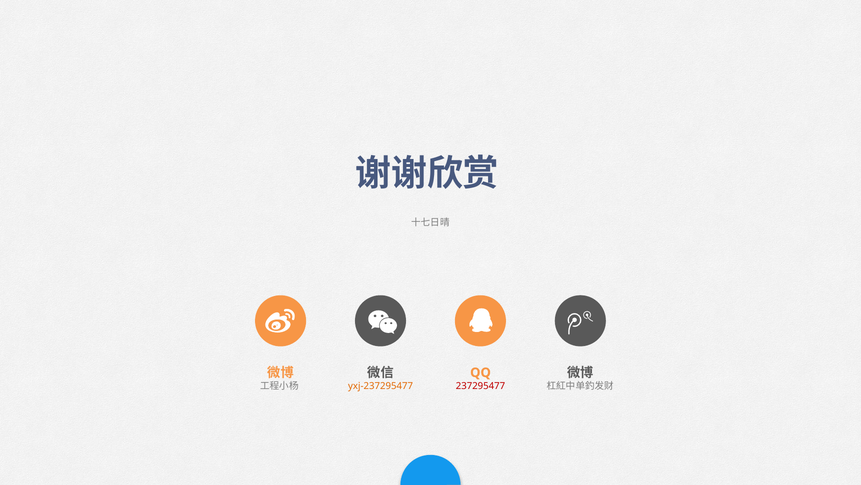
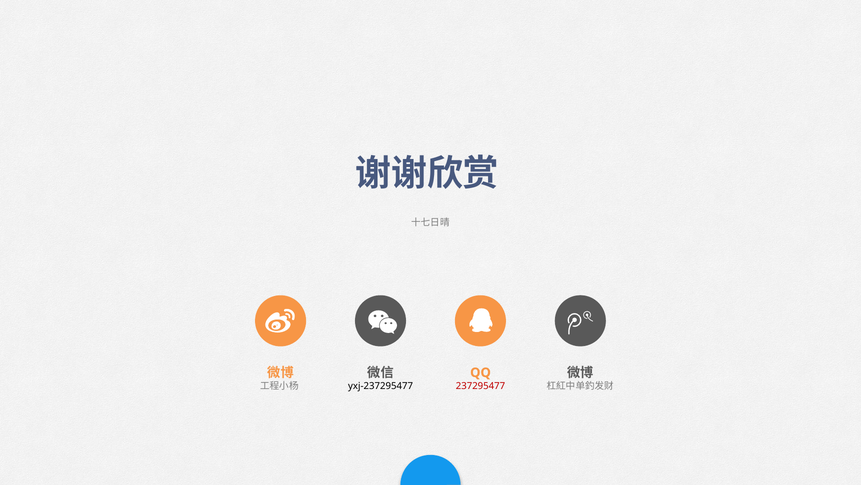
yxj-237295477 colour: orange -> black (381, 386)
